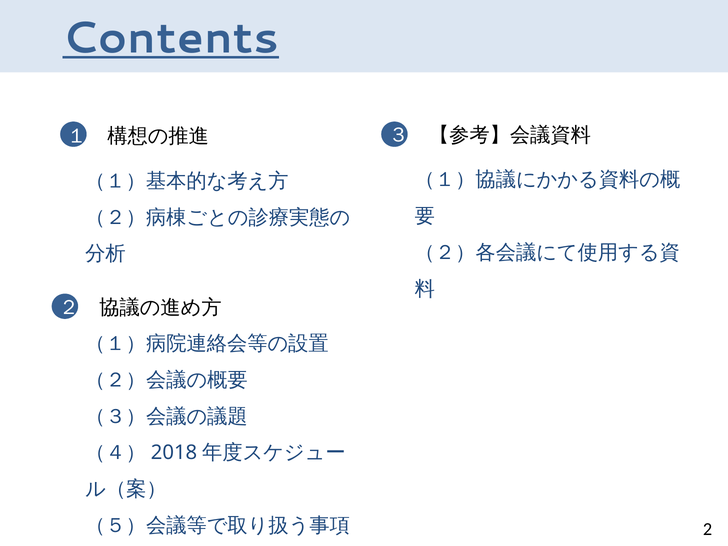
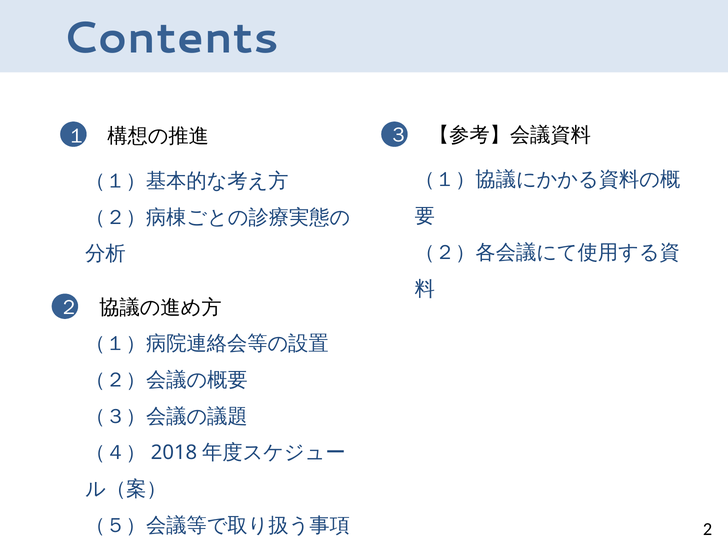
Contents underline: present -> none (171, 38)
